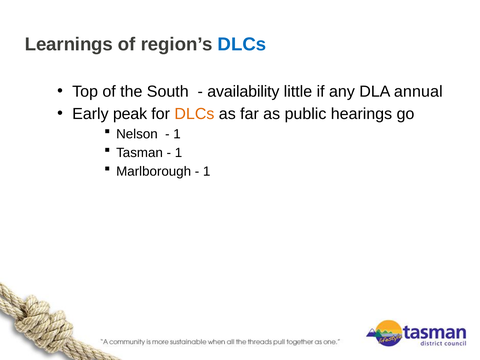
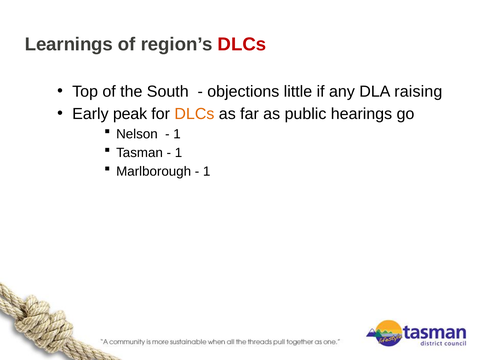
DLCs colour: blue -> red (242, 45)
availability: availability -> objections (243, 92)
annual: annual -> raising (418, 92)
